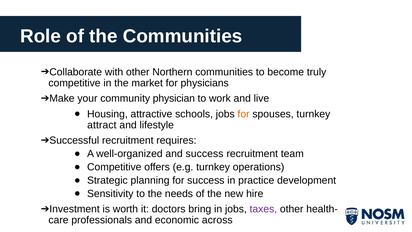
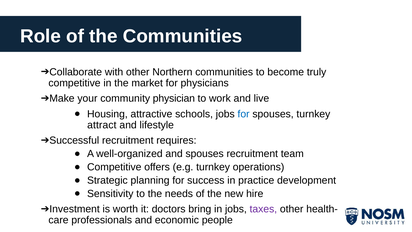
for colour: orange -> blue (244, 114)
and success: success -> spouses (205, 154)
across: across -> people (217, 220)
